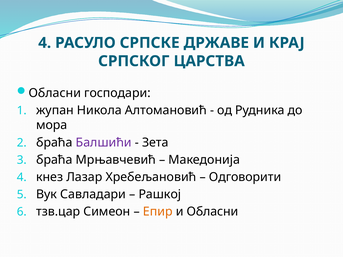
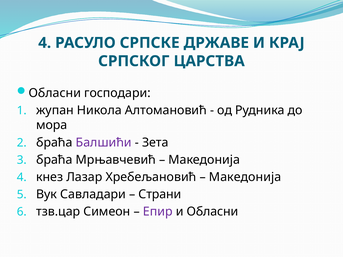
Одговорити: Одговорити -> Македонија (245, 177)
Рашкој: Рашкој -> Страни (160, 195)
Епир colour: orange -> purple (158, 212)
